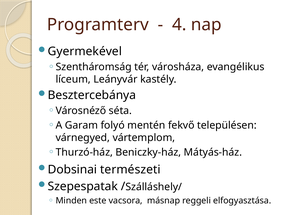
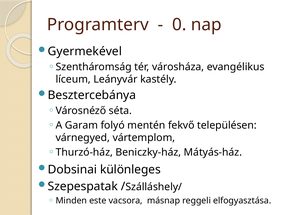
4: 4 -> 0 (179, 25)
természeti: természeti -> különleges (130, 170)
